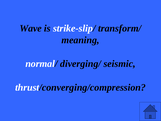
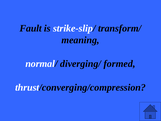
Wave: Wave -> Fault (31, 28)
seismic: seismic -> formed (119, 64)
